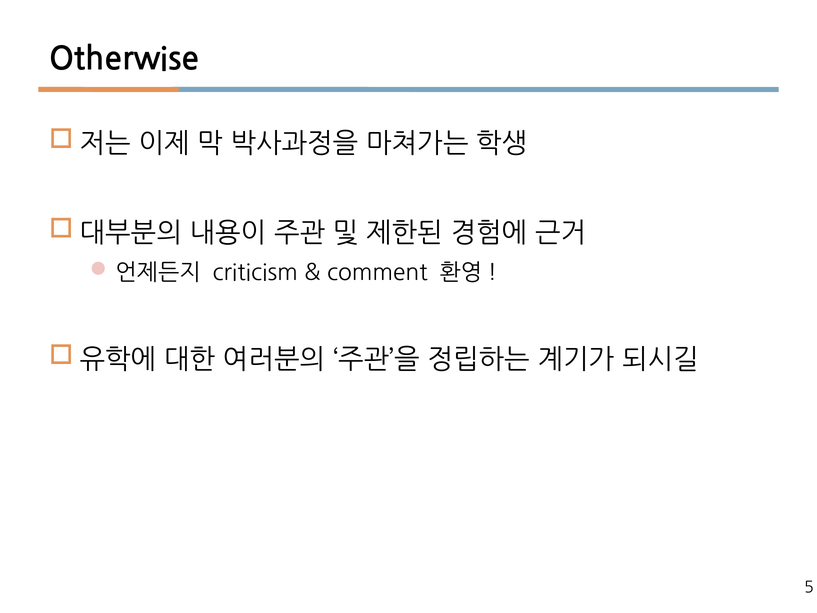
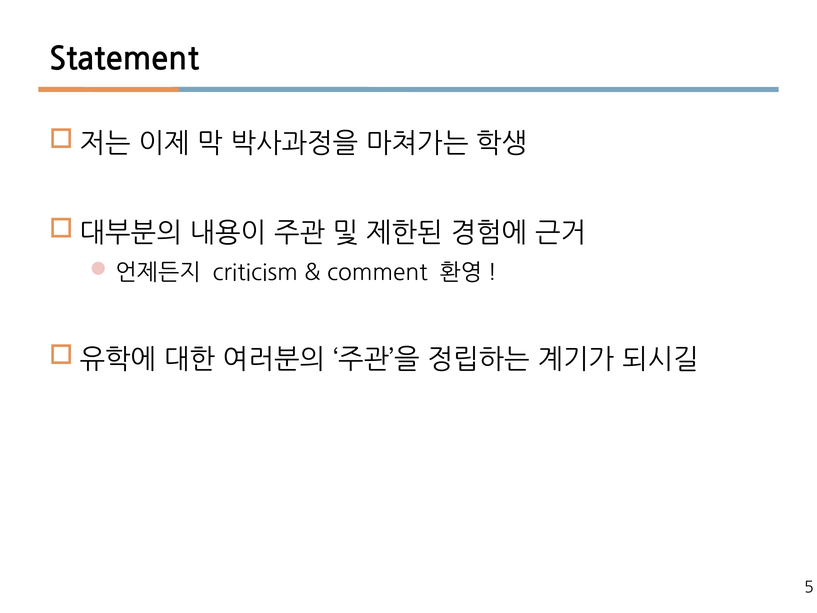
Otherwise: Otherwise -> Statement (124, 59)
